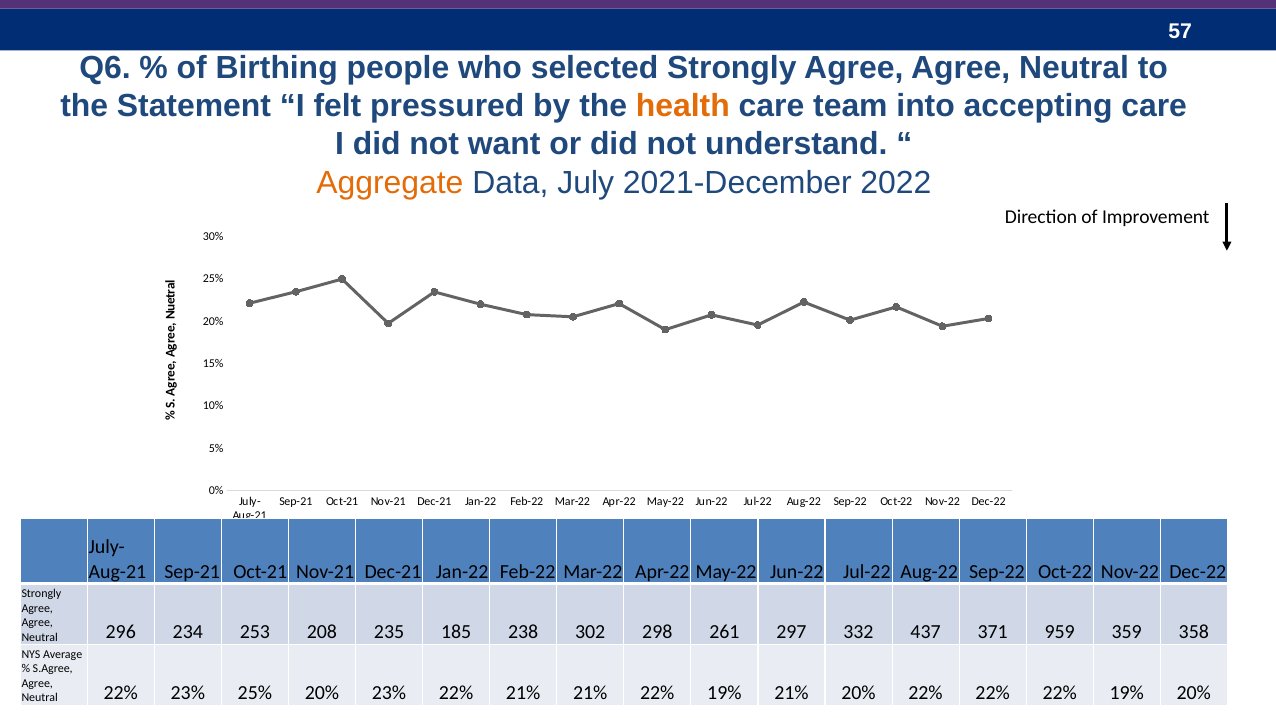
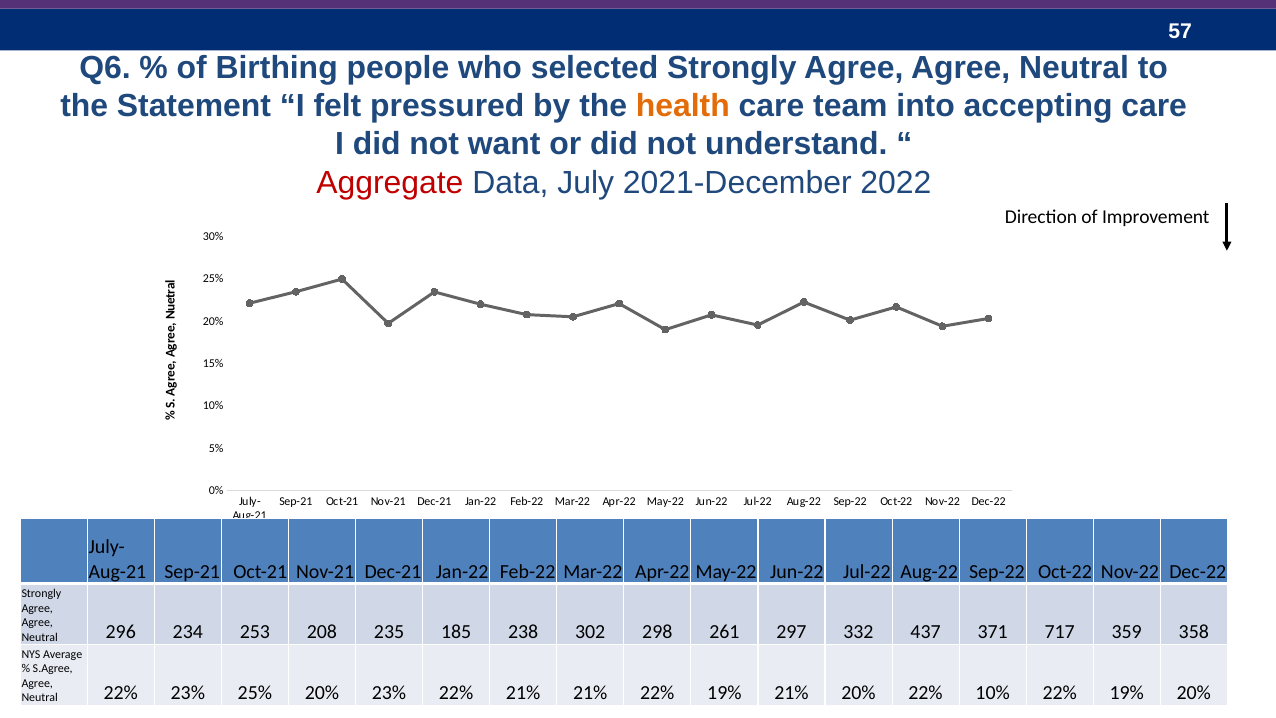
Aggregate colour: orange -> red (390, 182)
959: 959 -> 717 (1060, 632)
20% 22% 22%: 22% -> 10% (993, 693)
